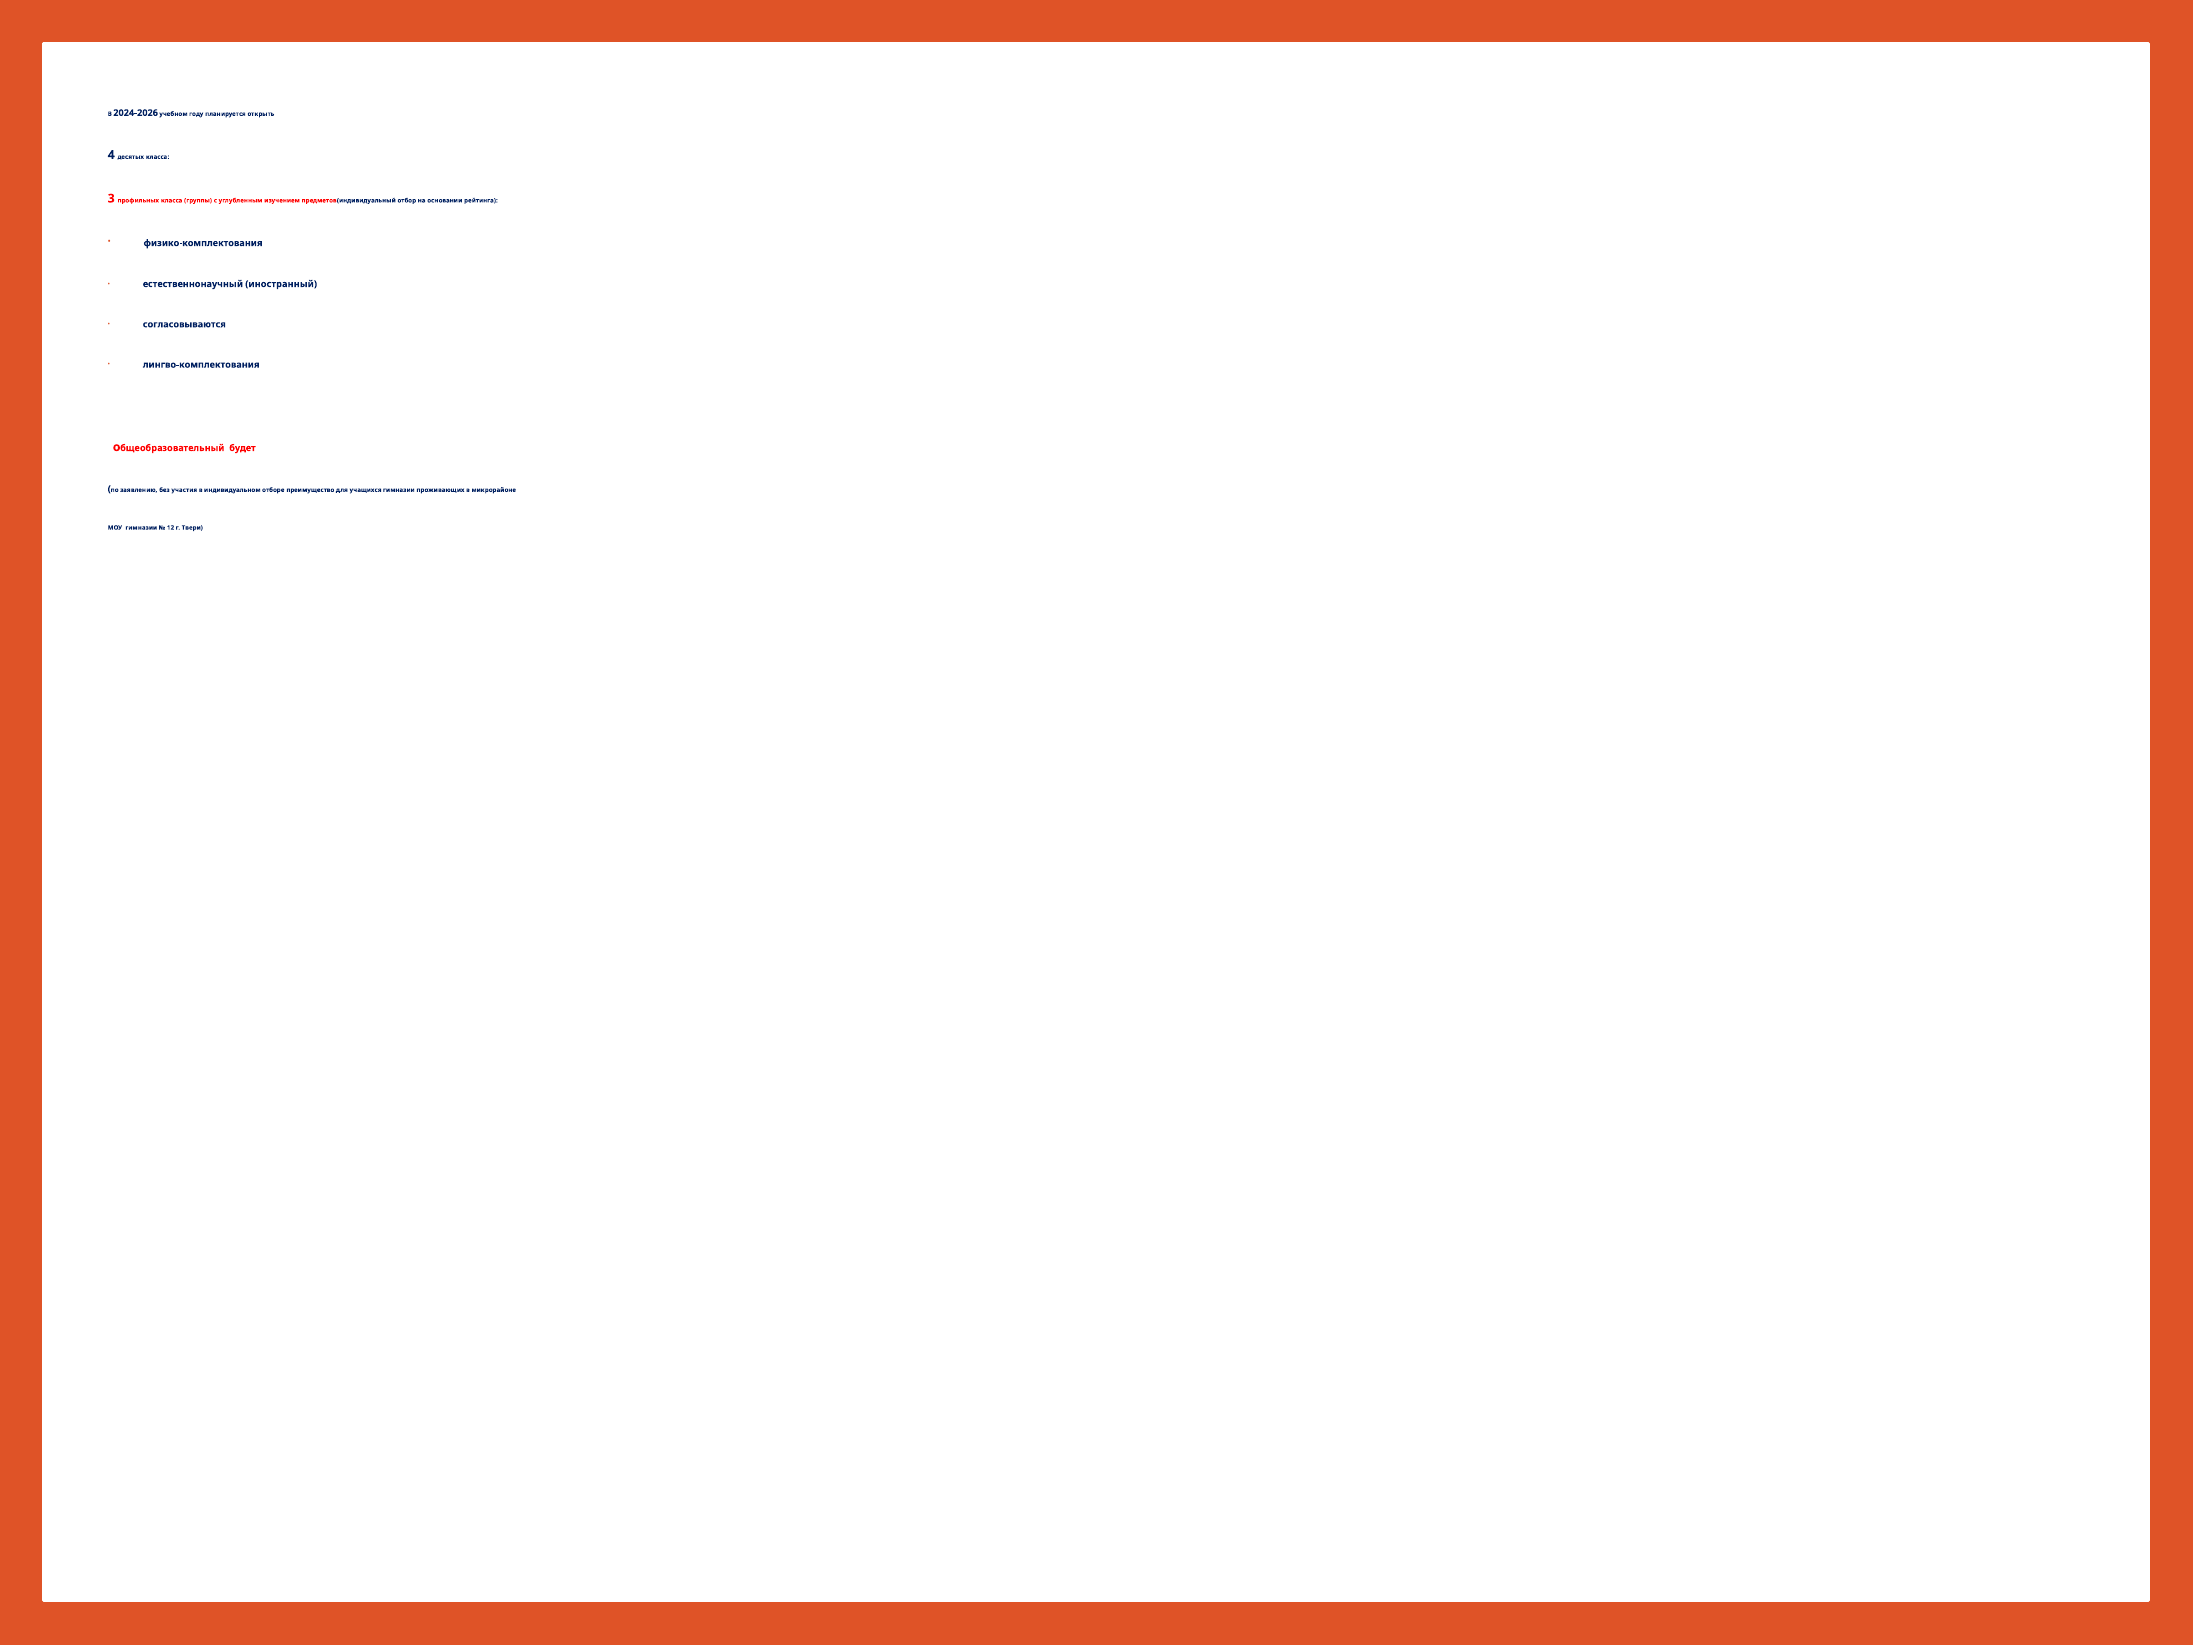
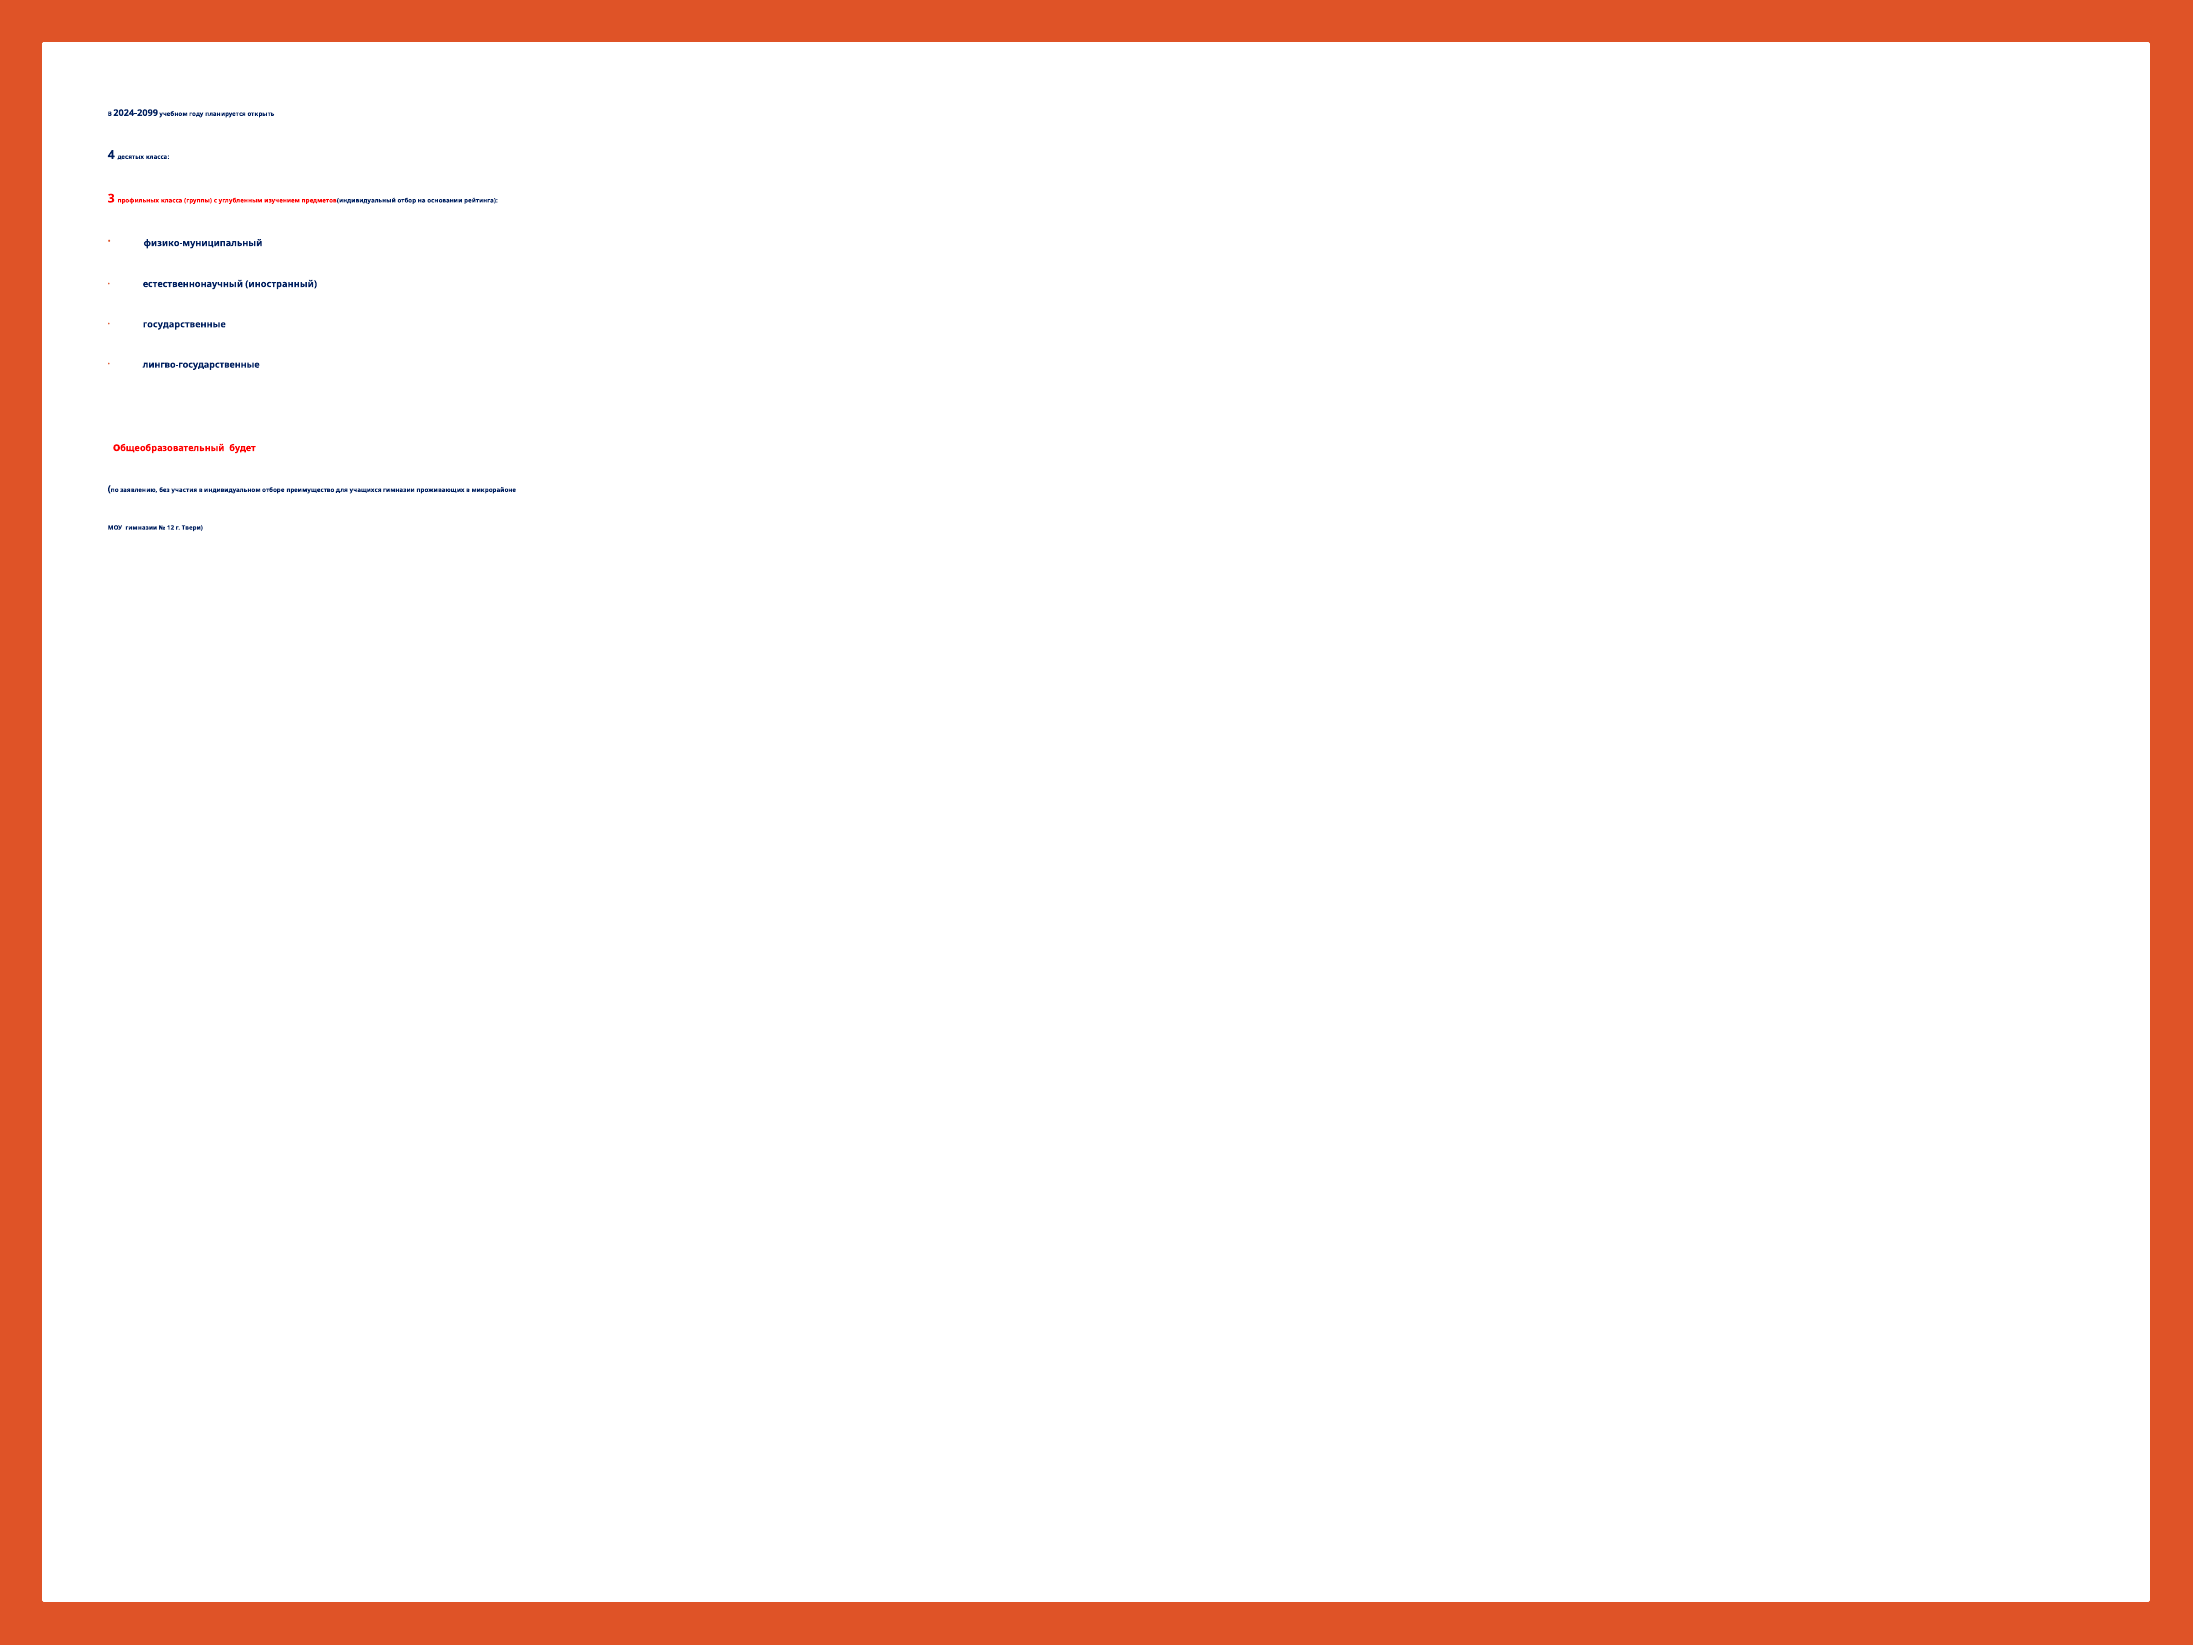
2024-2026: 2024-2026 -> 2024-2099 (136, 113)
физико-комплектования: физико-комплектования -> физико-муниципальный (203, 243)
согласовываются: согласовываются -> государственные (184, 324)
лингво-комплектования: лингво-комплектования -> лингво-государственные (201, 365)
